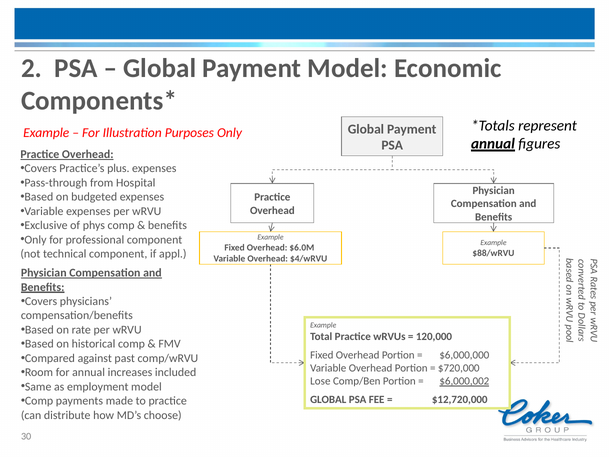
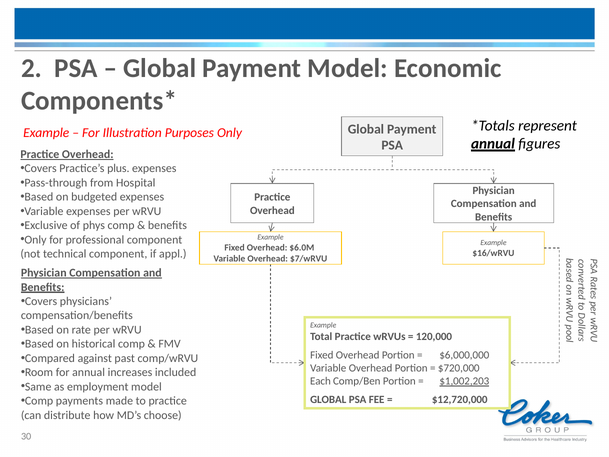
$88/wRVU: $88/wRVU -> $16/wRVU (493, 253)
$4/wRVU: $4/wRVU -> $7/wRVU (309, 259)
Lose: Lose -> Each (320, 381)
$6,000,002: $6,000,002 -> $1,002,203 (464, 381)
